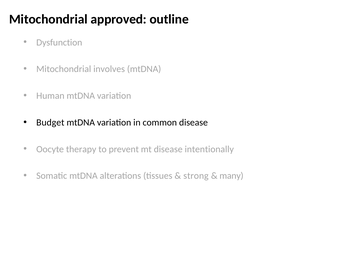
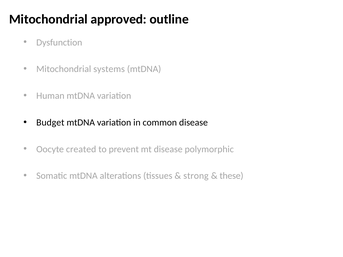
involves: involves -> systems (109, 69)
therapy: therapy -> created (81, 149)
intentionally: intentionally -> polymorphic (209, 149)
many: many -> these (231, 176)
